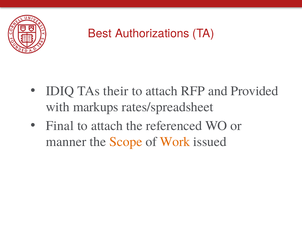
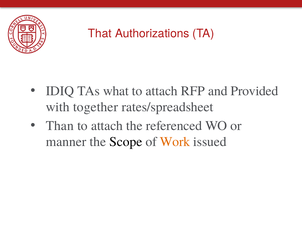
Best: Best -> That (100, 34)
their: their -> what (116, 91)
markups: markups -> together (96, 107)
Final: Final -> Than (60, 126)
Scope colour: orange -> black (126, 142)
